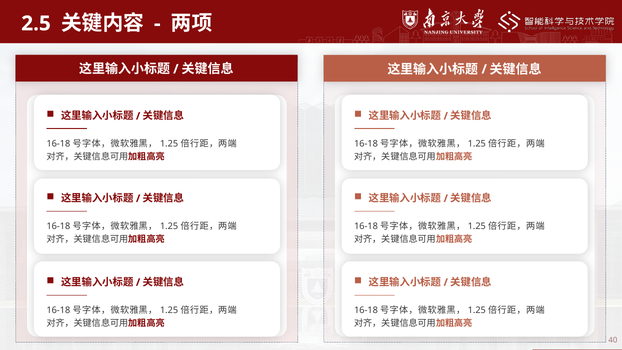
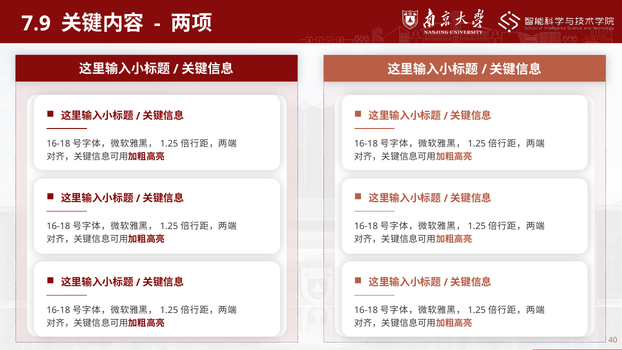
2.5: 2.5 -> 7.9 (36, 23)
